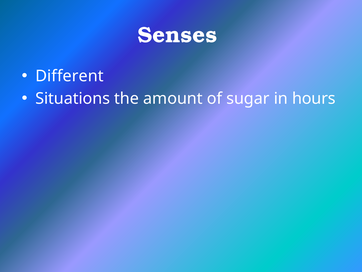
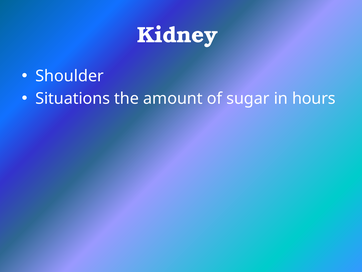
Senses: Senses -> Kidney (178, 35)
Different: Different -> Shoulder (70, 76)
